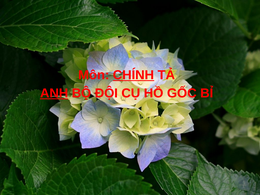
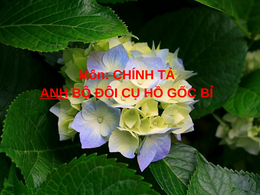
CHÍNH underline: present -> none (134, 75)
